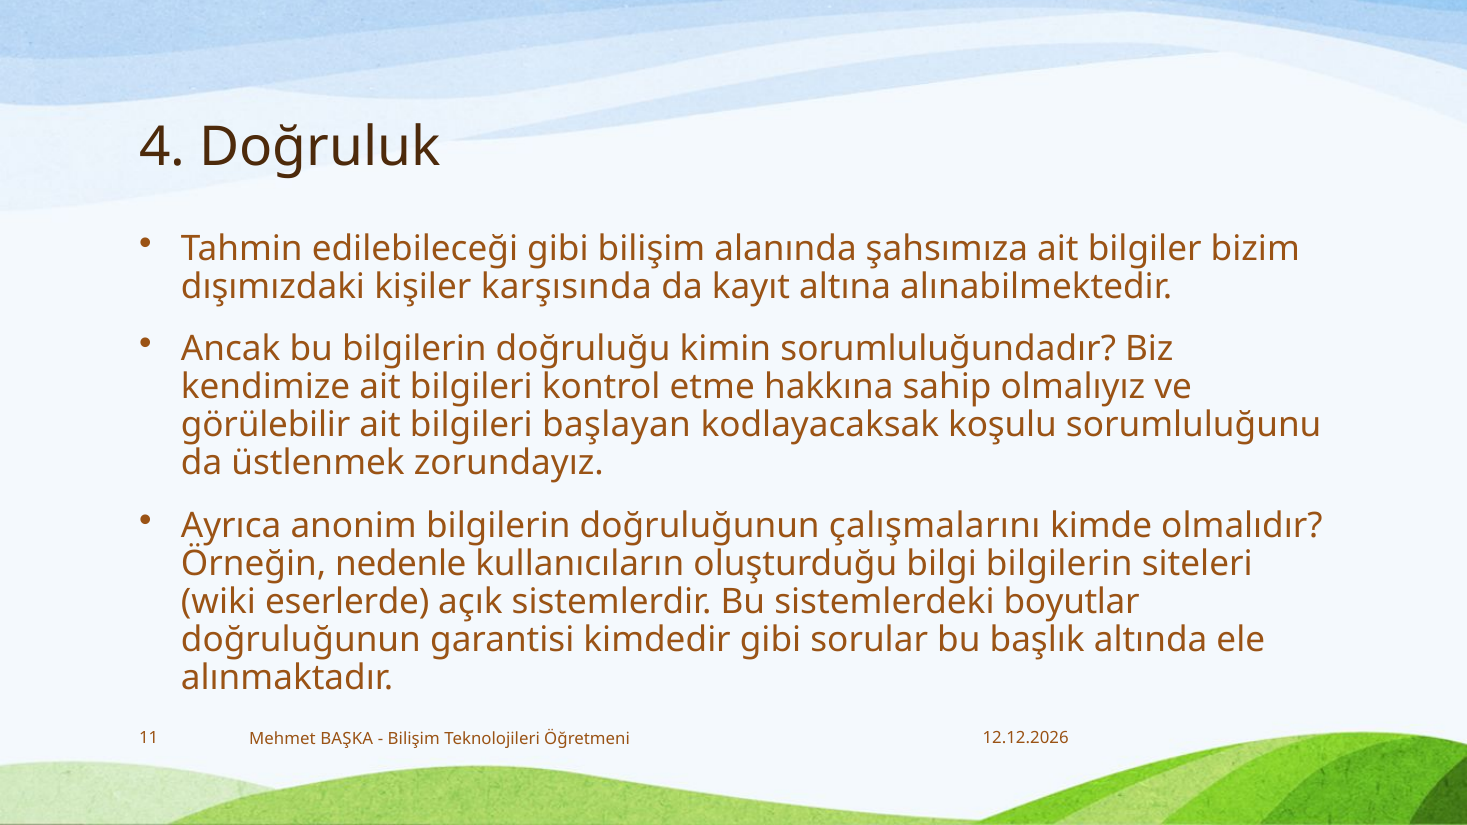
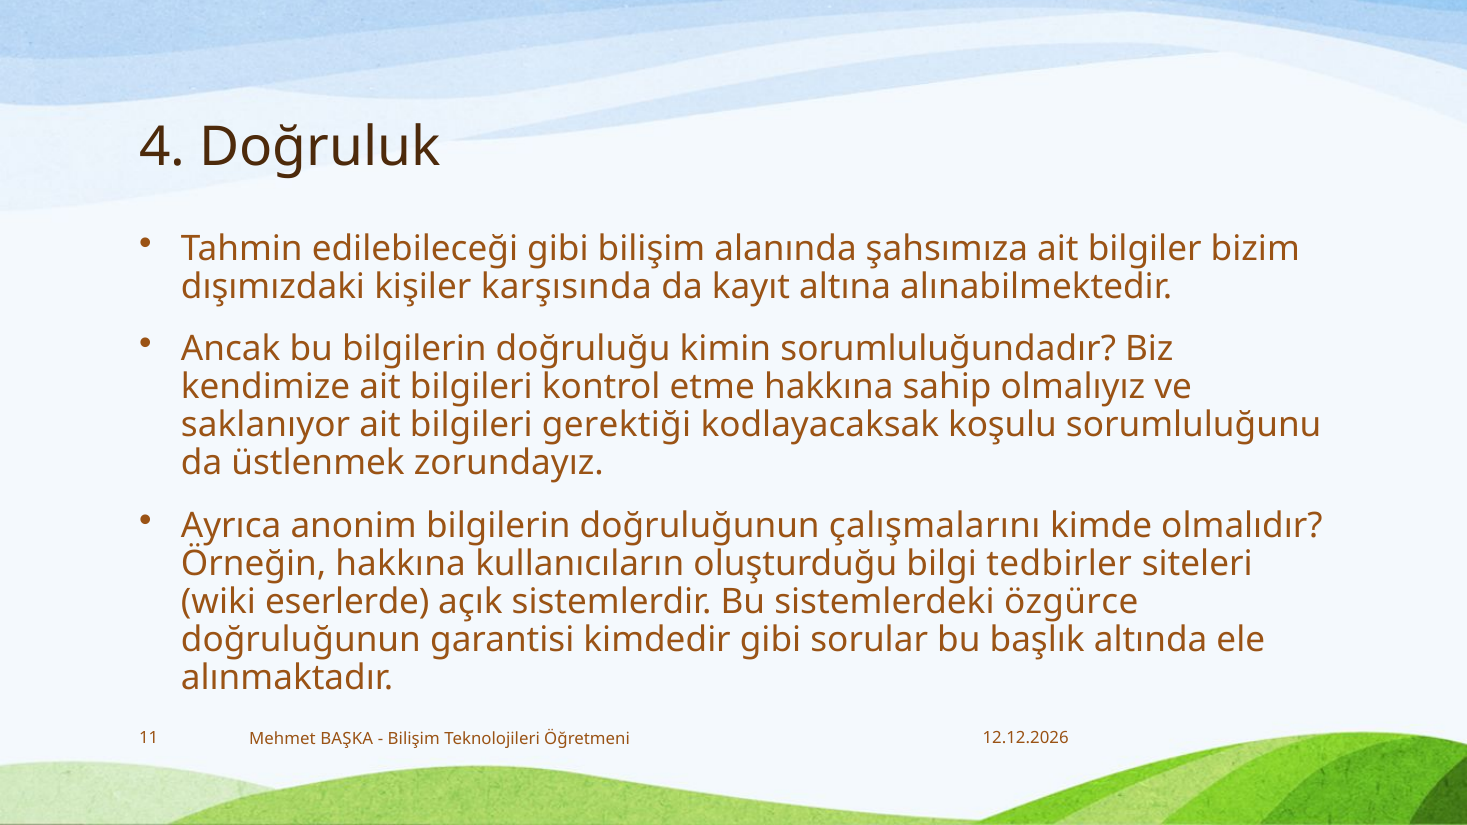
görülebilir: görülebilir -> saklanıyor (266, 425)
başlayan: başlayan -> gerektiği (617, 425)
Örneğin nedenle: nedenle -> hakkına (401, 564)
bilgi bilgilerin: bilgilerin -> tedbirler (1059, 564)
boyutlar: boyutlar -> özgürce (1071, 602)
